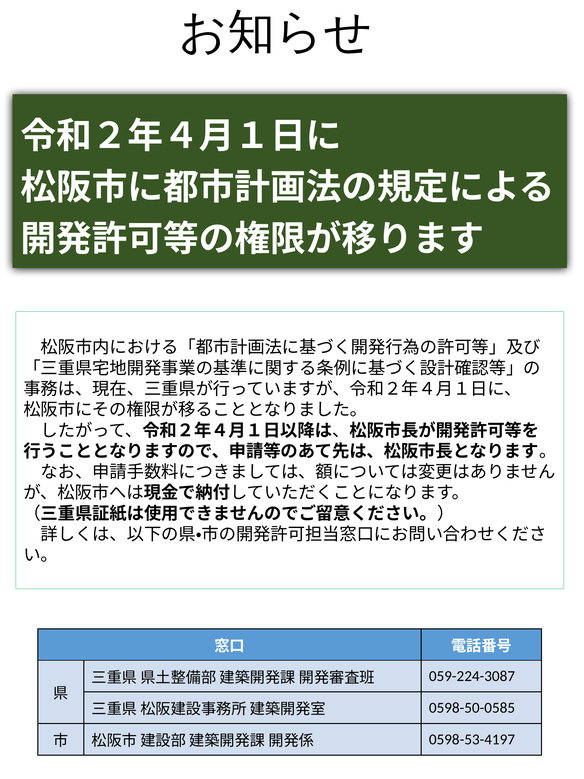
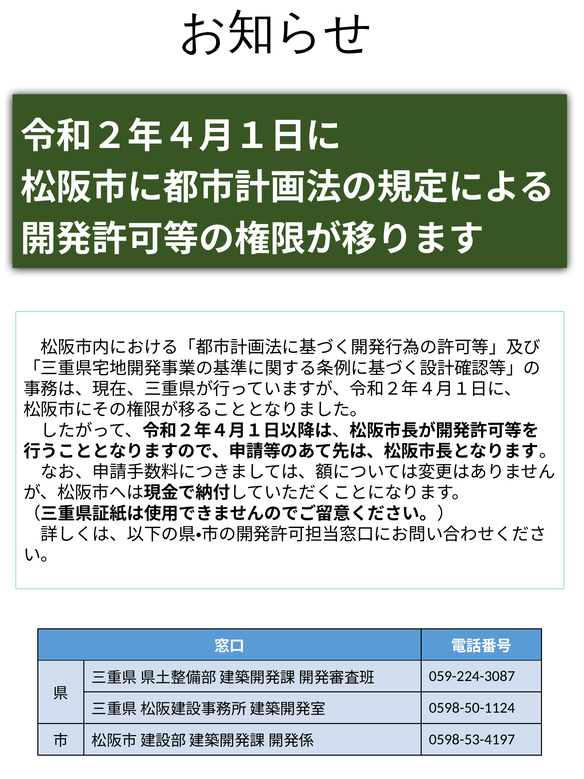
0598-50-0585: 0598-50-0585 -> 0598-50-1124 (472, 708)
